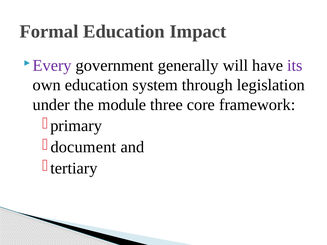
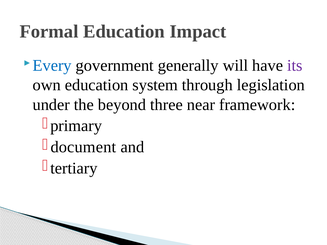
Every colour: purple -> blue (52, 66)
module: module -> beyond (122, 105)
core: core -> near (201, 105)
